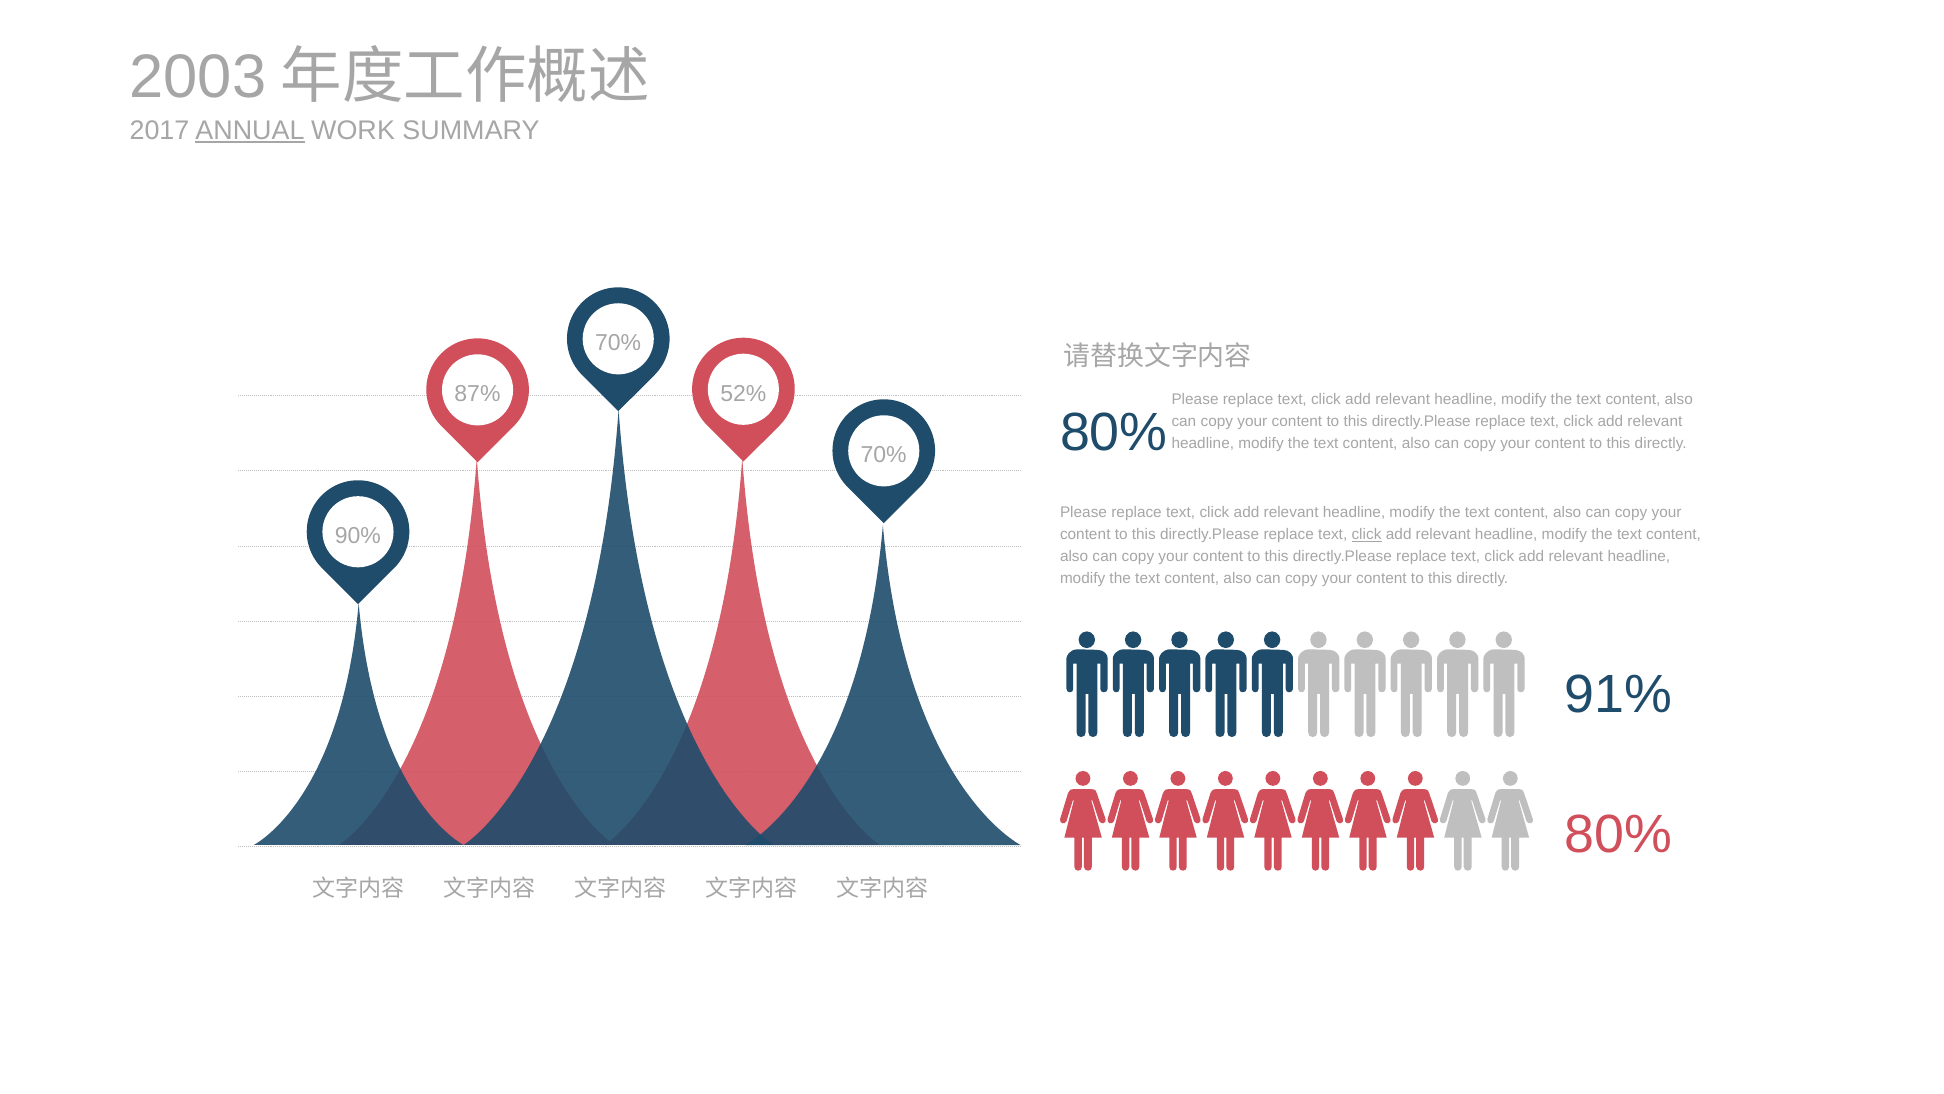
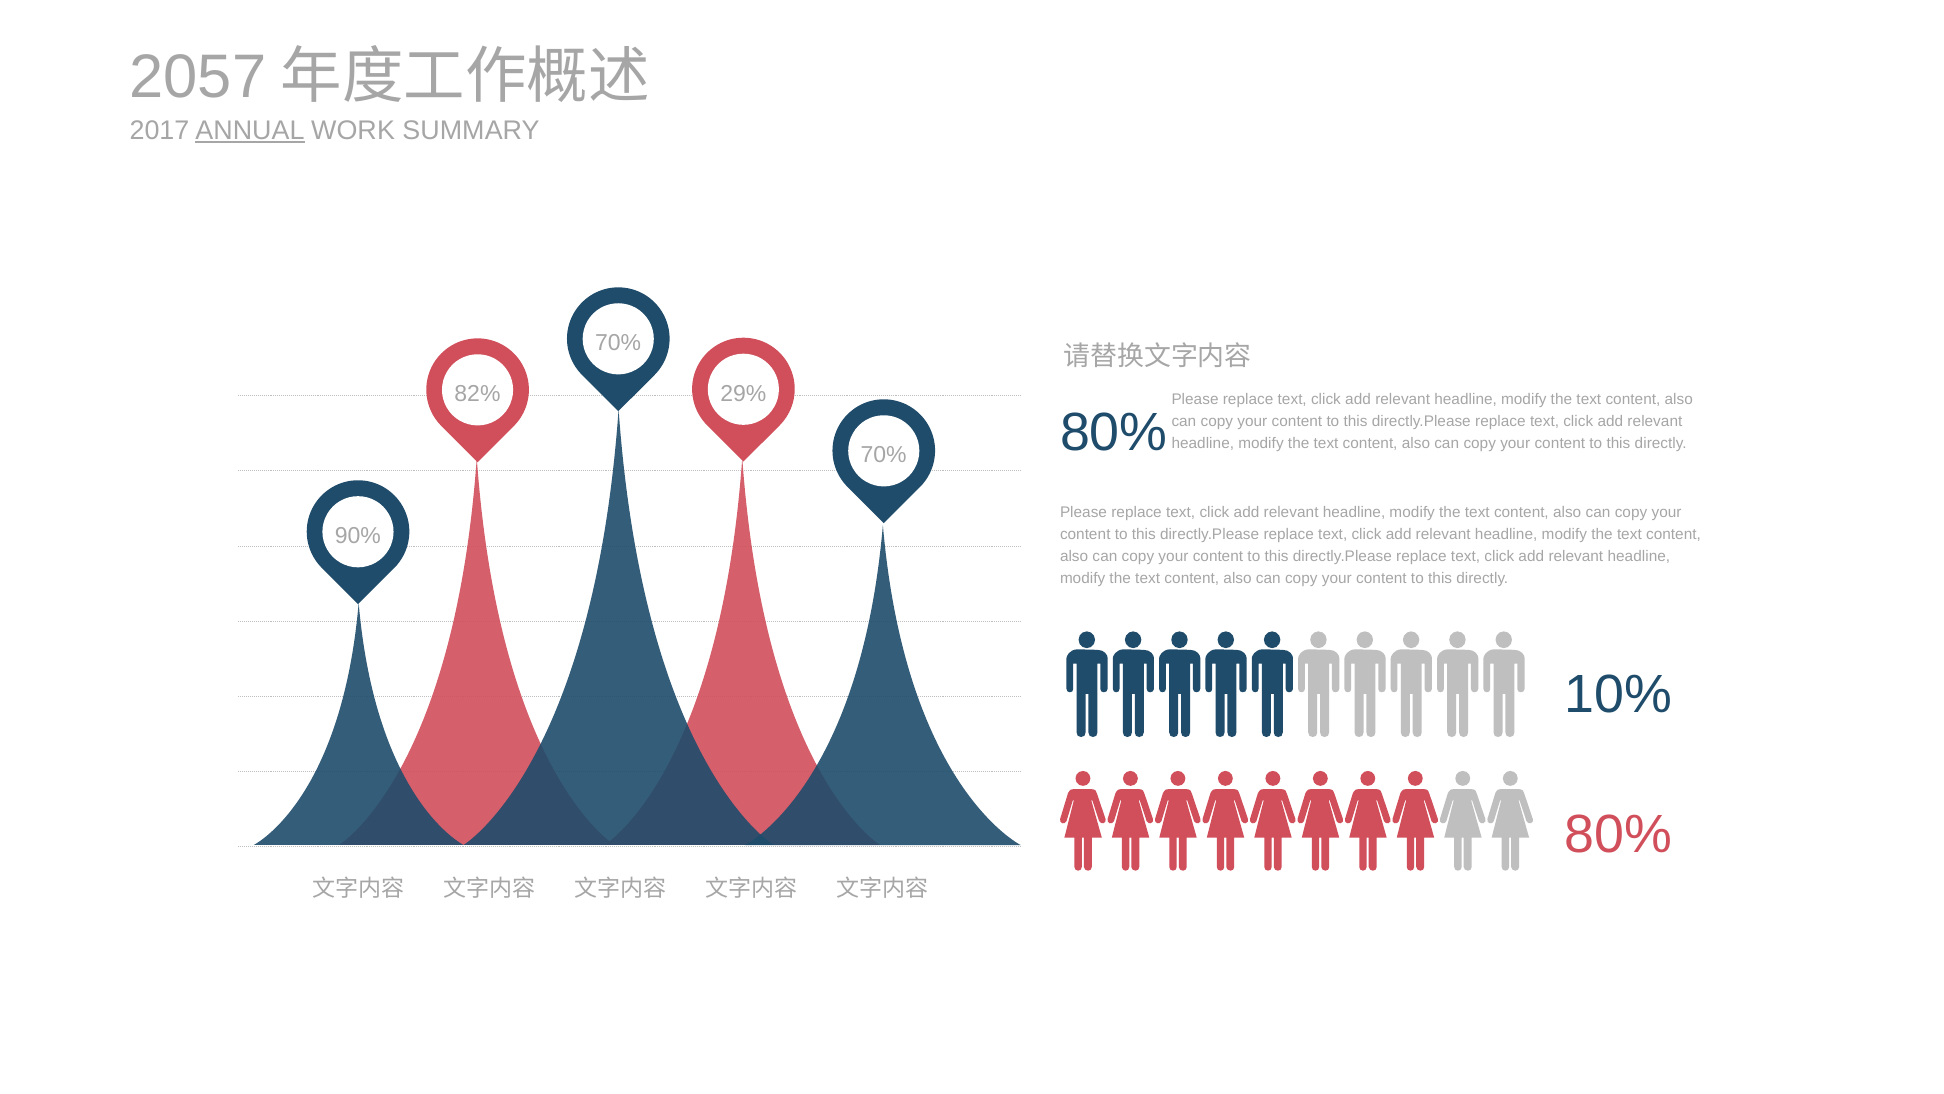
2003: 2003 -> 2057 (198, 77)
52%: 52% -> 29% (743, 393)
87%: 87% -> 82% (477, 394)
click underline: present -> none (1367, 534)
91%: 91% -> 10% (1619, 694)
